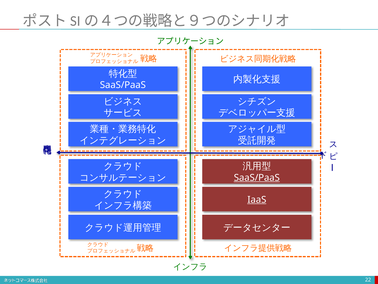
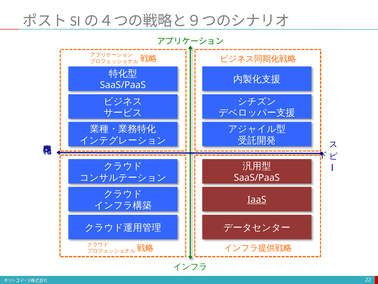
SaaS/PaaS underline: present -> none (257, 177)
